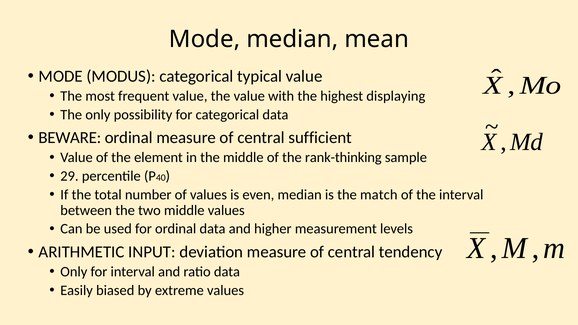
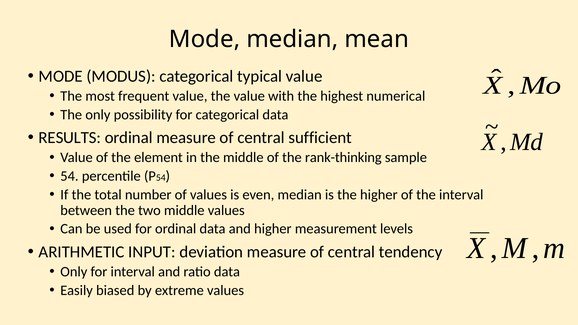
displaying: displaying -> numerical (396, 96)
BEWARE: BEWARE -> RESULTS (70, 138)
29: 29 -> 54 (69, 176)
40: 40 -> 54 (161, 178)
the match: match -> higher (379, 195)
